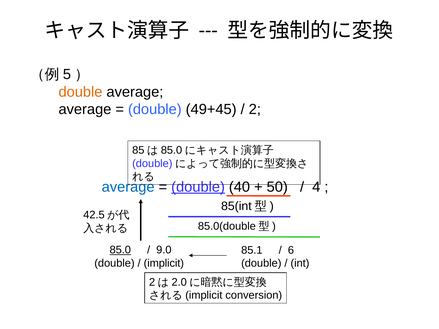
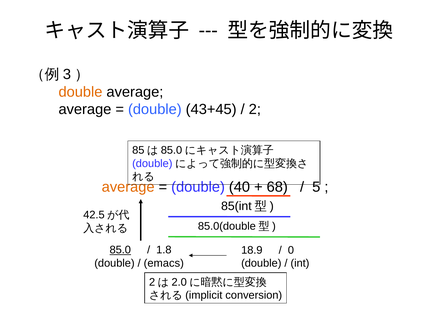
5: 5 -> 3 (67, 74)
49+45: 49+45 -> 43+45 (211, 109)
average colour: blue -> orange (128, 187)
double underline: present -> none (198, 187)
50: 50 -> 68 (277, 187)
4: 4 -> 5 (316, 187)
9.0: 9.0 -> 1.8 (164, 250)
85.1: 85.1 -> 18.9 (252, 250)
6: 6 -> 0 (291, 250)
implicit: implicit -> emacs (164, 263)
